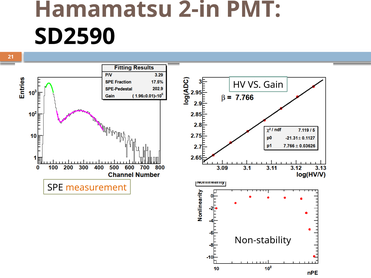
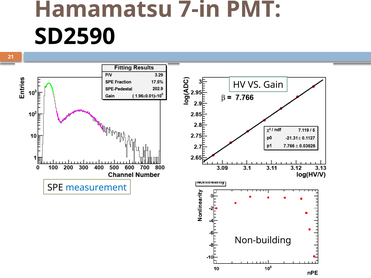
2-in: 2-in -> 7-in (199, 9)
measurement colour: orange -> blue (96, 188)
Non-stability: Non-stability -> Non-building (263, 241)
